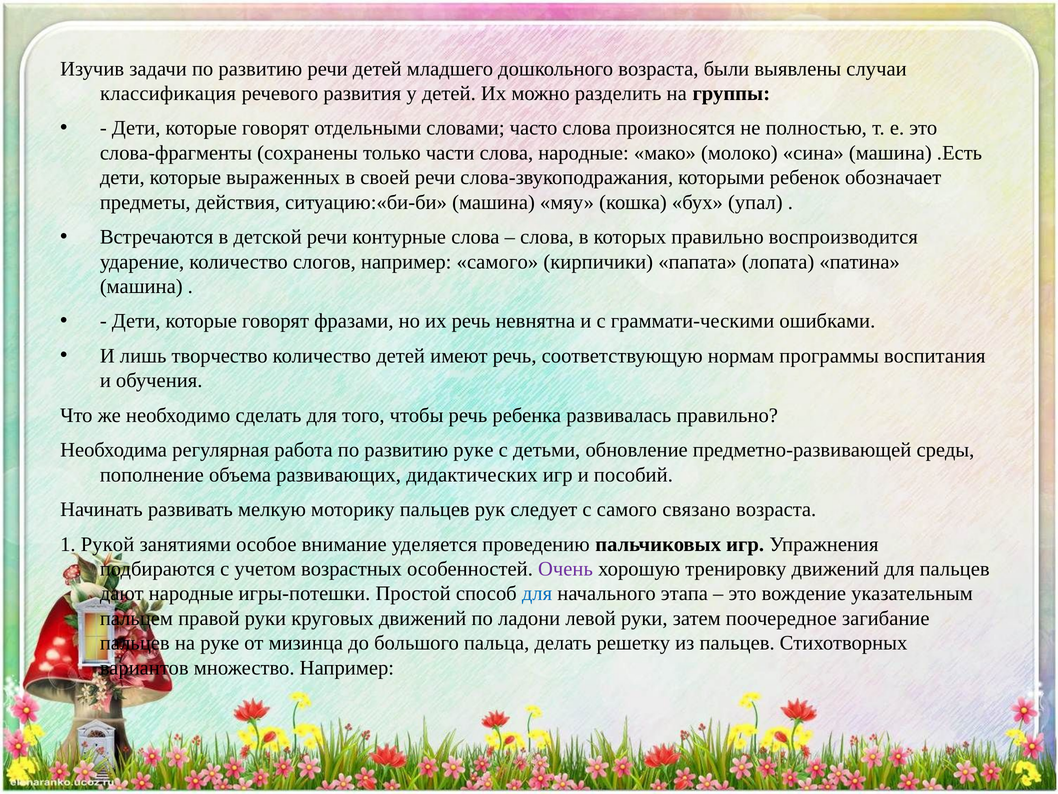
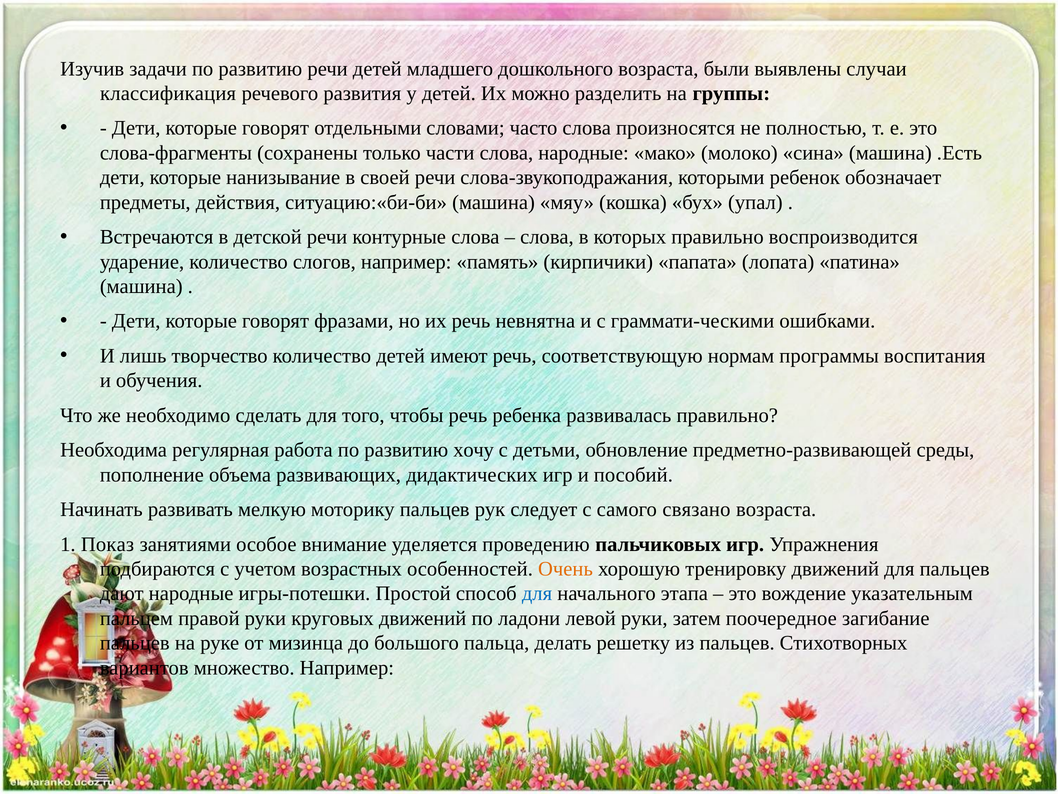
выраженных: выраженных -> нанизывание (283, 177)
например самого: самого -> память (497, 262)
развитию руке: руке -> хочу (474, 450)
Рукой: Рукой -> Показ (107, 544)
Очень colour: purple -> orange (566, 569)
